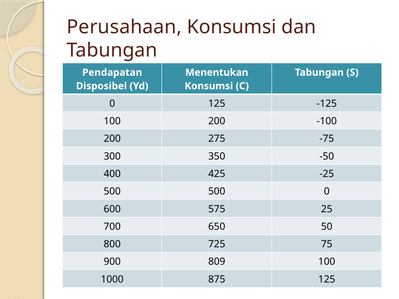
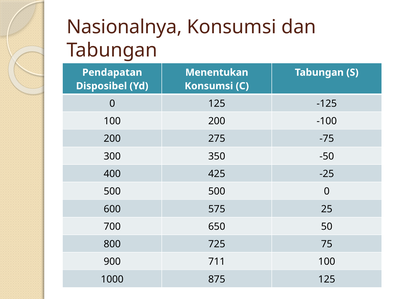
Perusahaan: Perusahaan -> Nasionalnya (124, 27)
809: 809 -> 711 (217, 262)
